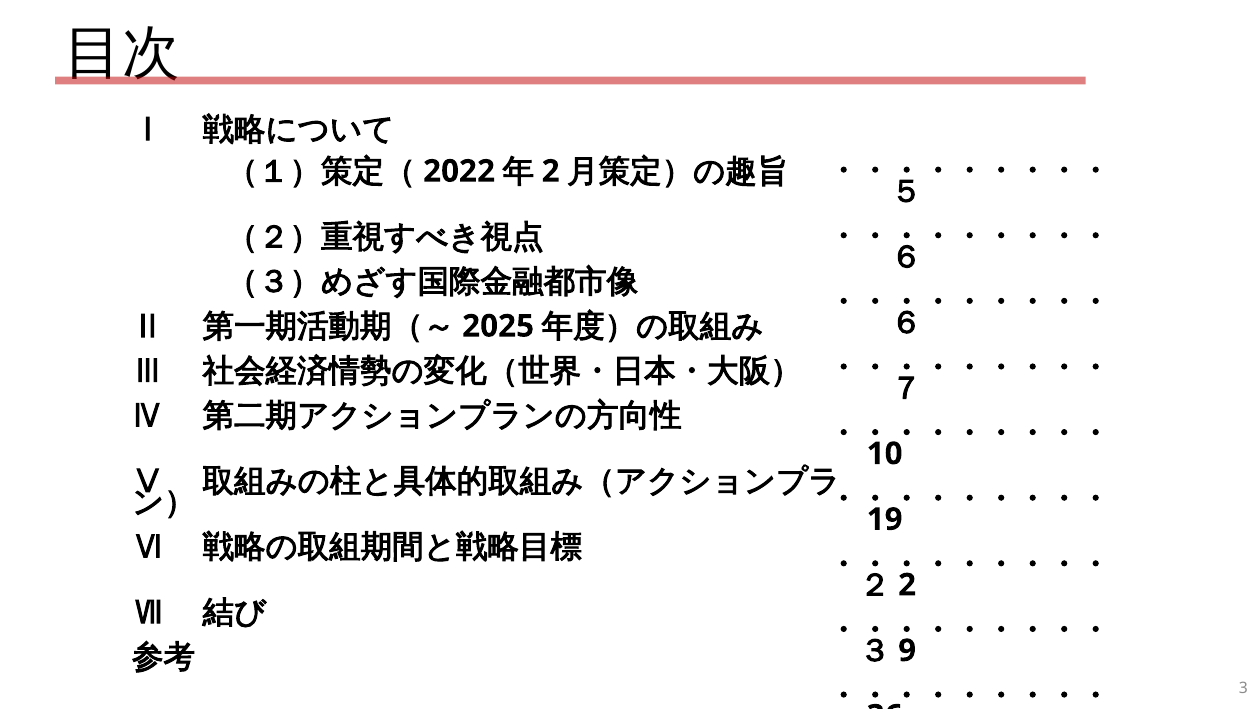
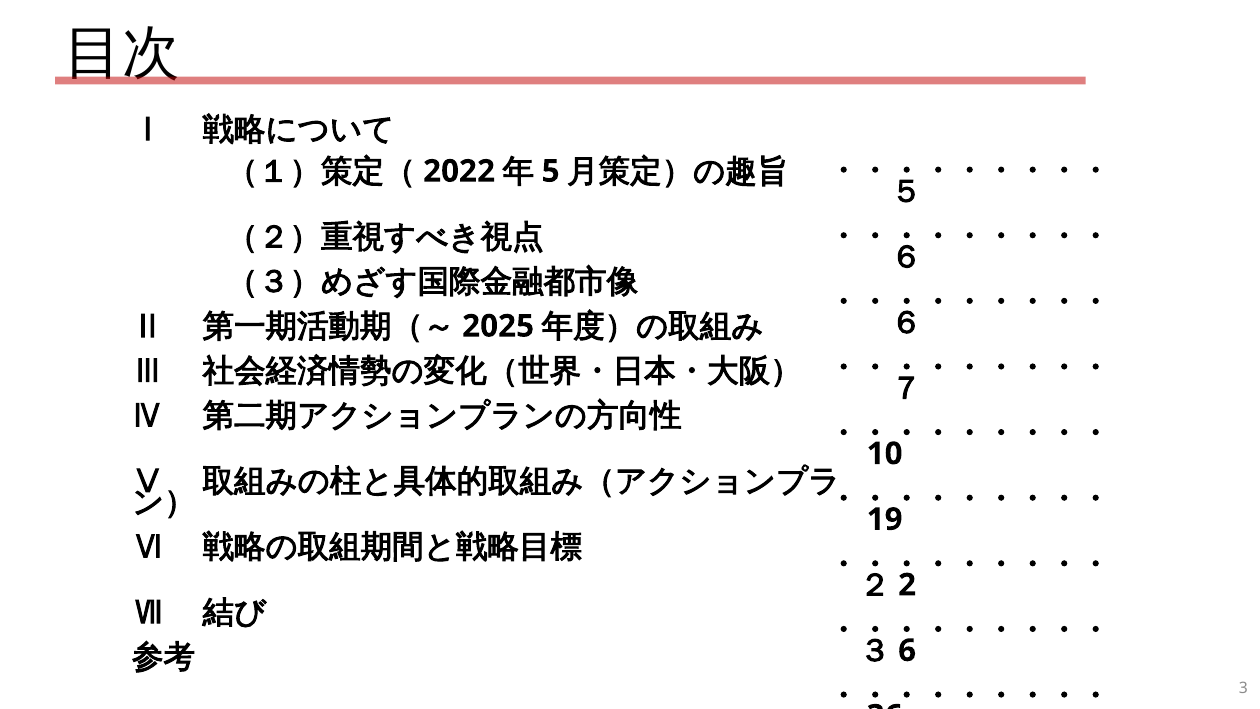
2: 2 -> 5 (551, 171)
9: 9 -> 6 (907, 650)
